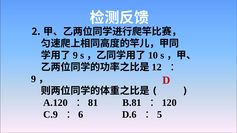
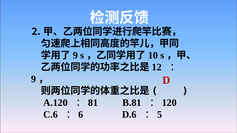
C.9: C.9 -> C.6 (51, 115)
